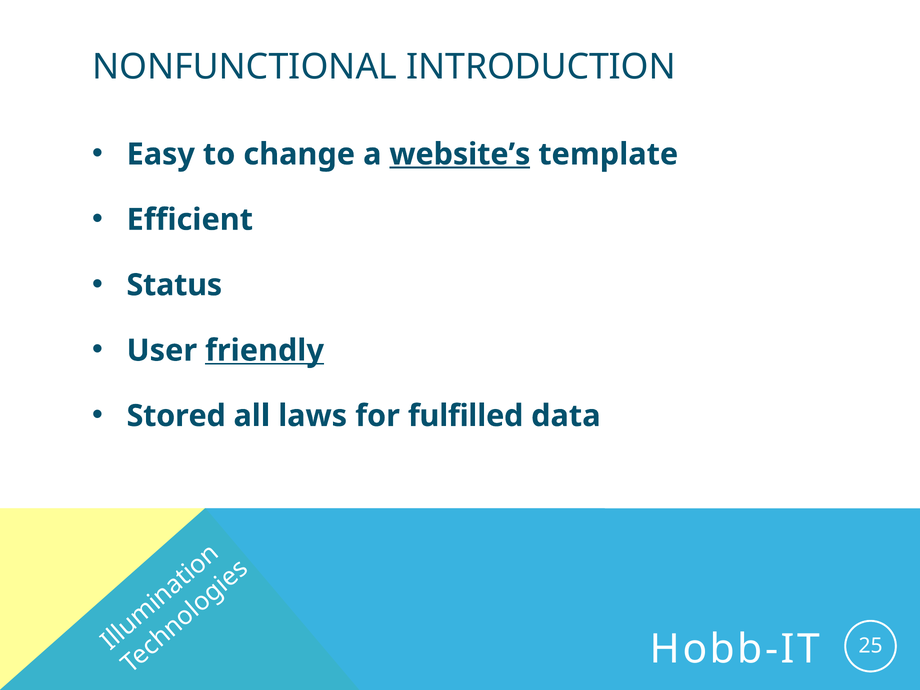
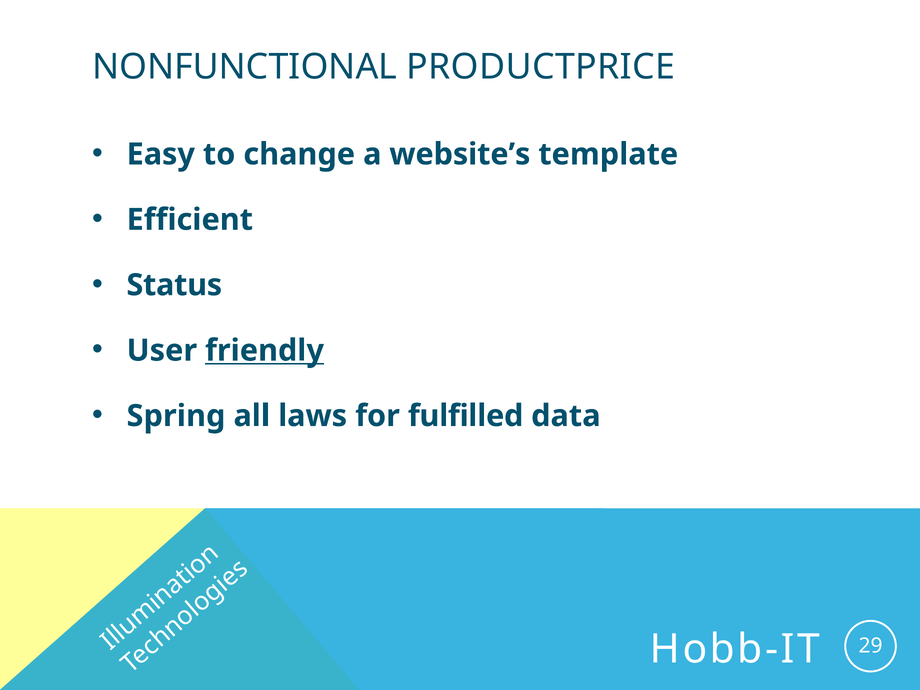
INTRODUCTION: INTRODUCTION -> PRODUCTPRICE (541, 67)
website’s underline: present -> none (460, 154)
Stored: Stored -> Spring (176, 416)
25: 25 -> 29 (871, 646)
